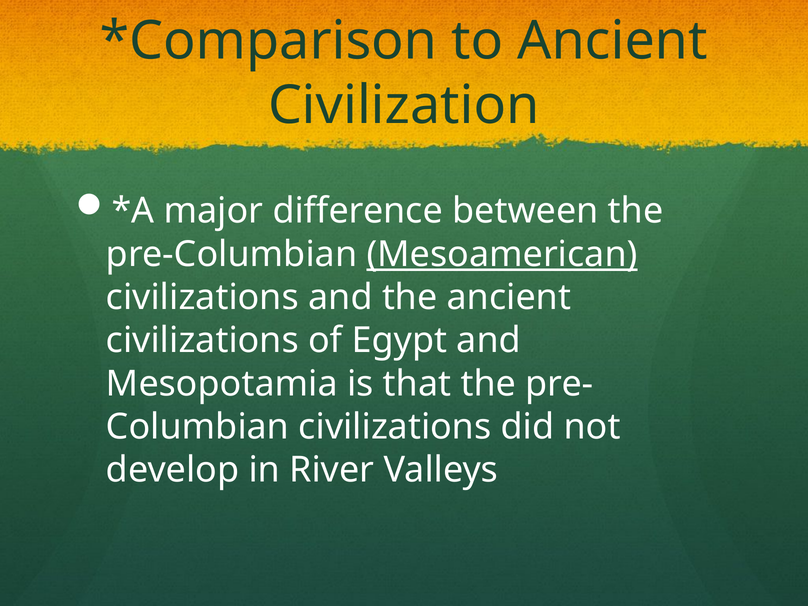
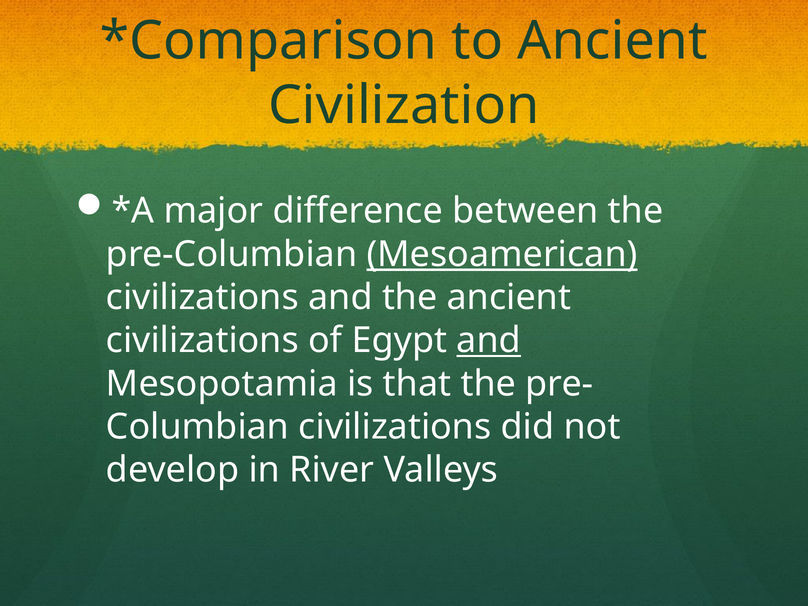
and underline: none -> present (489, 341)
